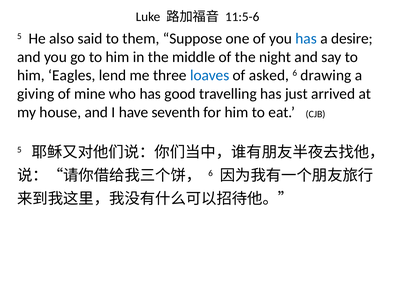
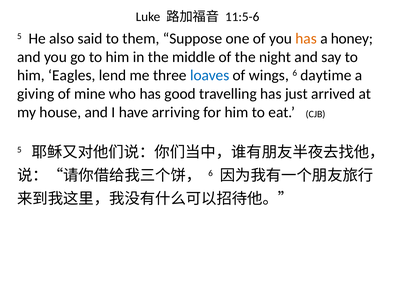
has colour: blue -> orange (306, 39)
desire: desire -> honey (352, 39)
asked: asked -> wings (269, 75)
drawing: drawing -> daytime (326, 75)
seventh: seventh -> arriving (176, 112)
